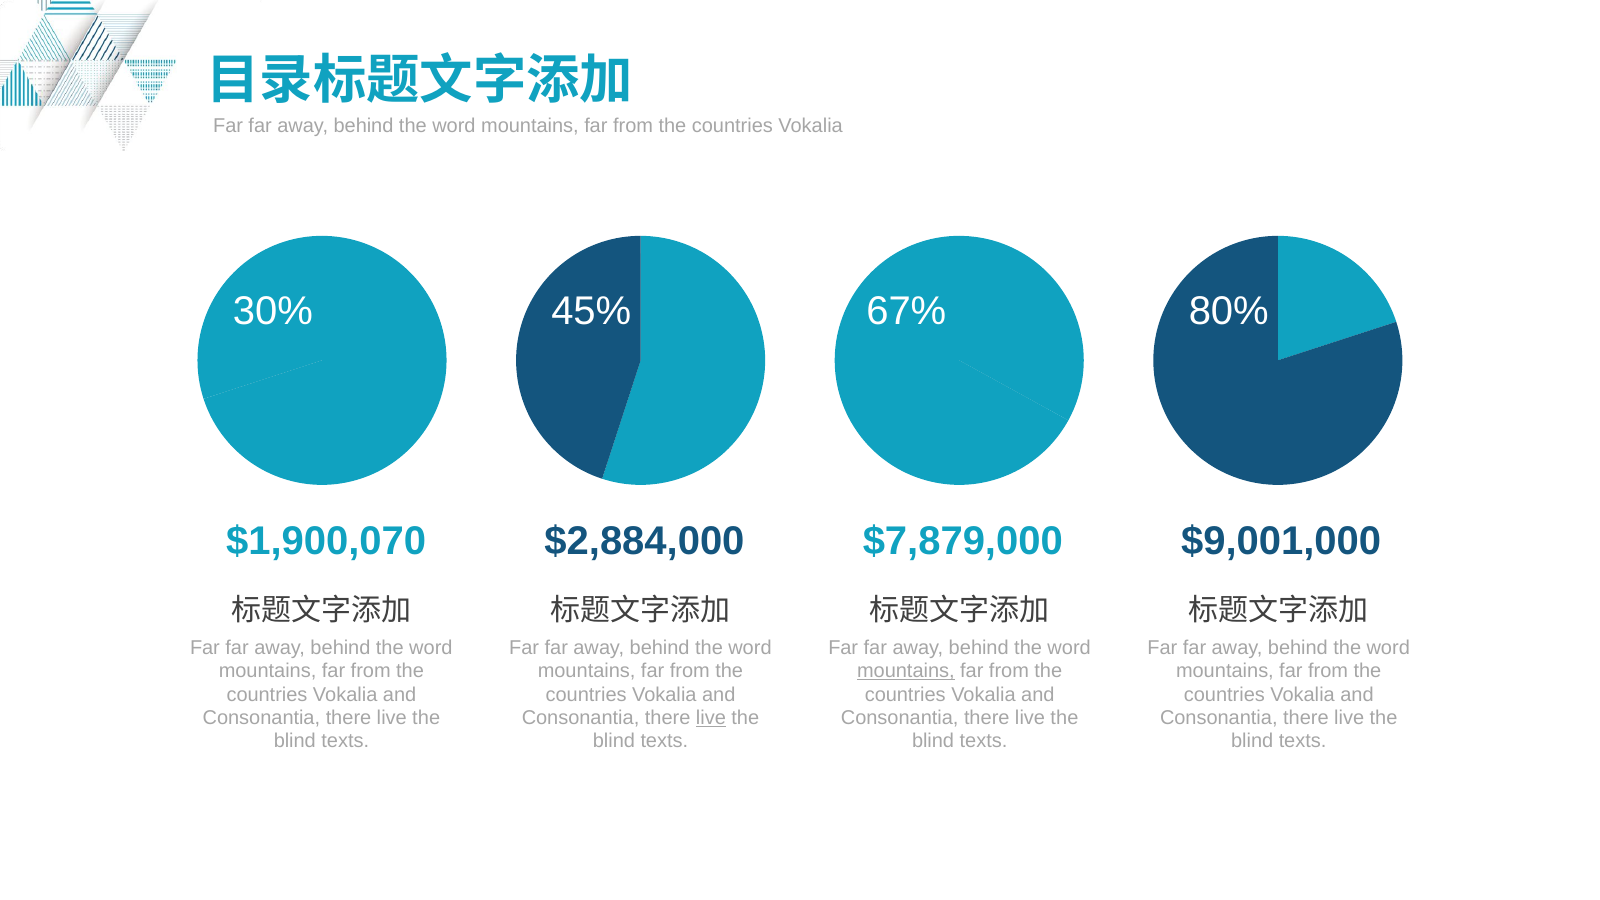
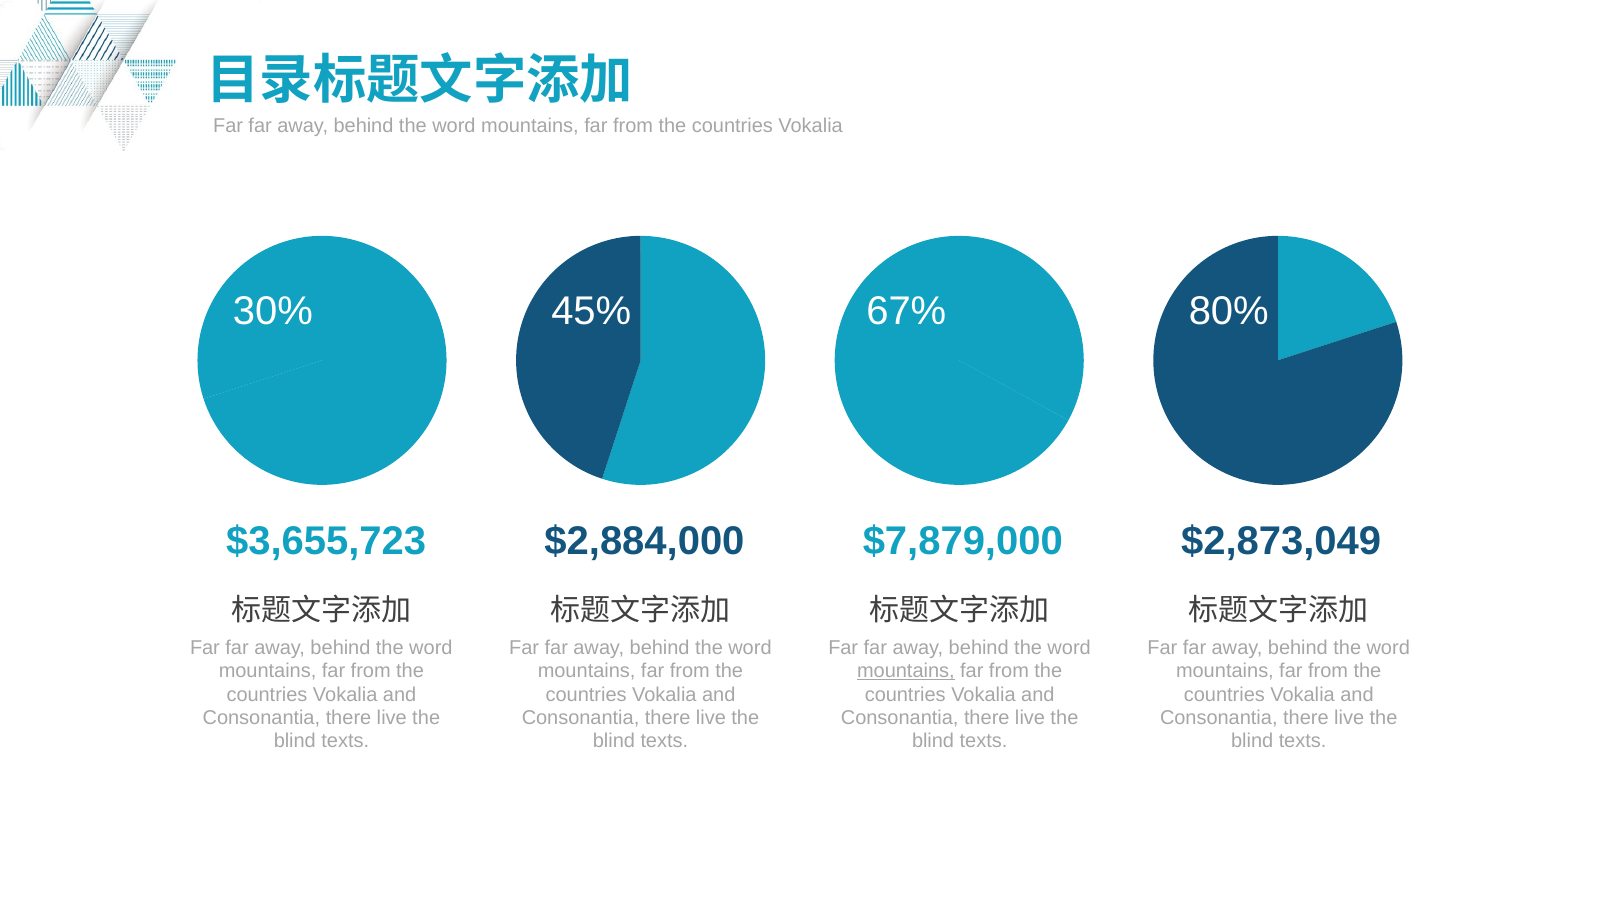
$1,900,070: $1,900,070 -> $3,655,723 (326, 542)
$9,001,000: $9,001,000 -> $2,873,049 (1281, 542)
live underline: present -> none (711, 718)
